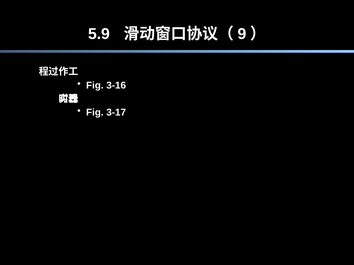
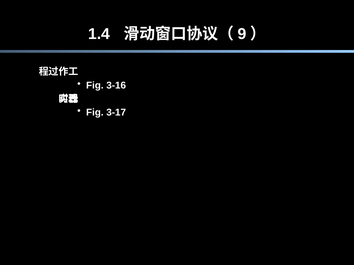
5.9: 5.9 -> 1.4 (99, 34)
